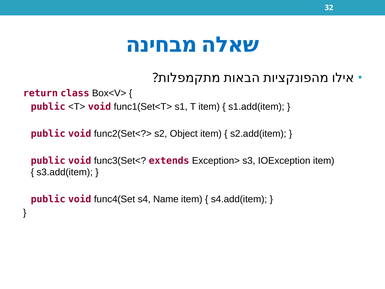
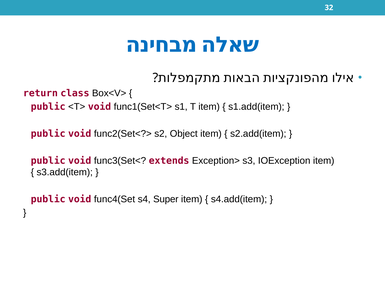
Name: Name -> Super (166, 199)
